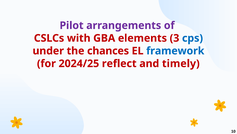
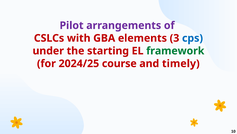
chances: chances -> starting (108, 51)
framework colour: blue -> green (175, 51)
reflect: reflect -> course (119, 63)
